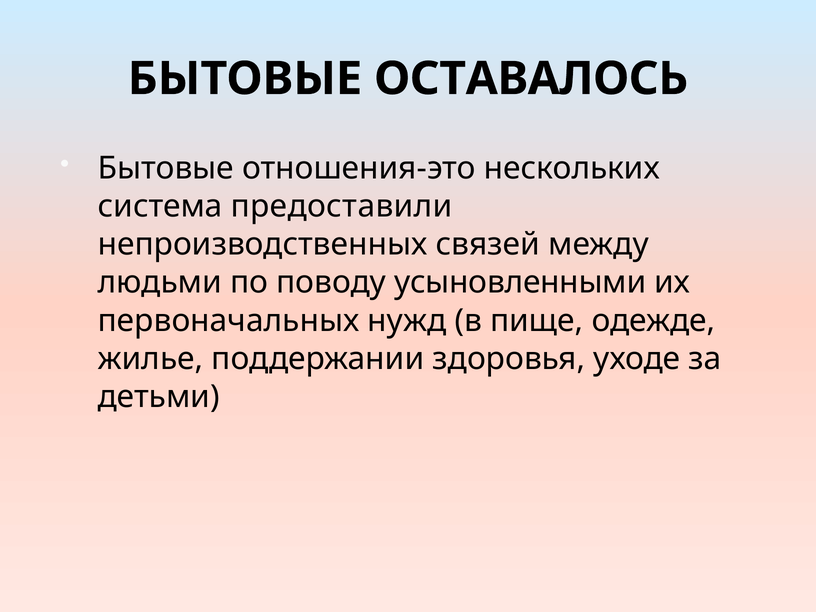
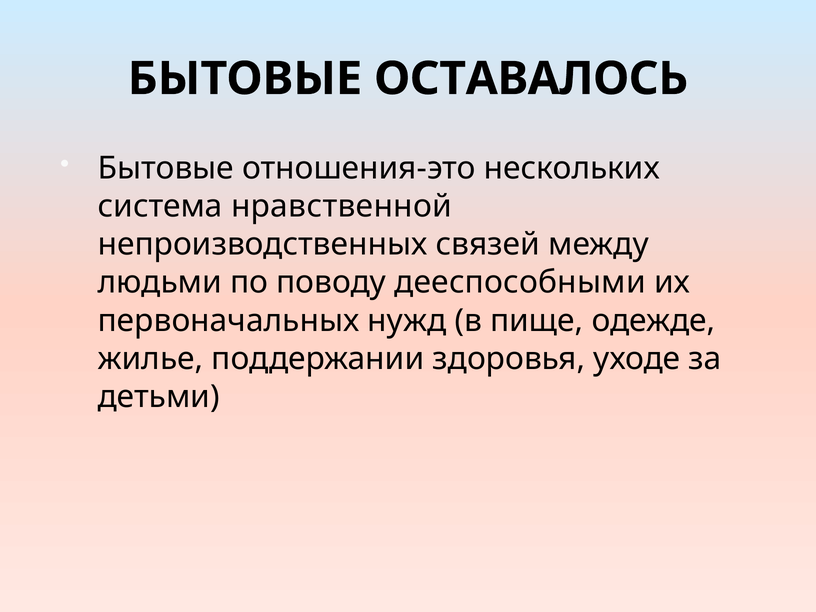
предоставили: предоставили -> нравственной (342, 206)
усыновленными: усыновленными -> дееспособными (520, 282)
